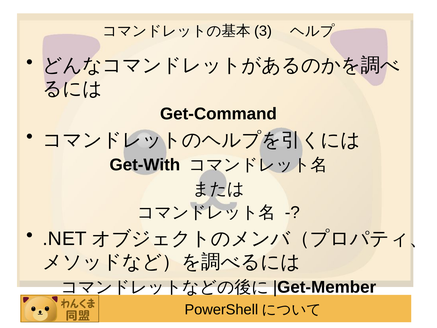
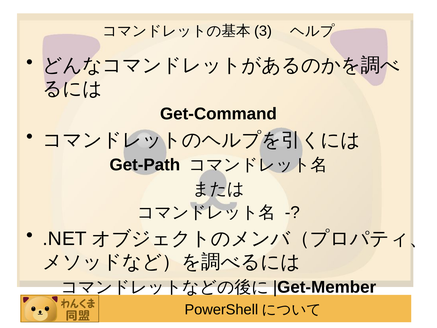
Get-With: Get-With -> Get-Path (145, 165)
